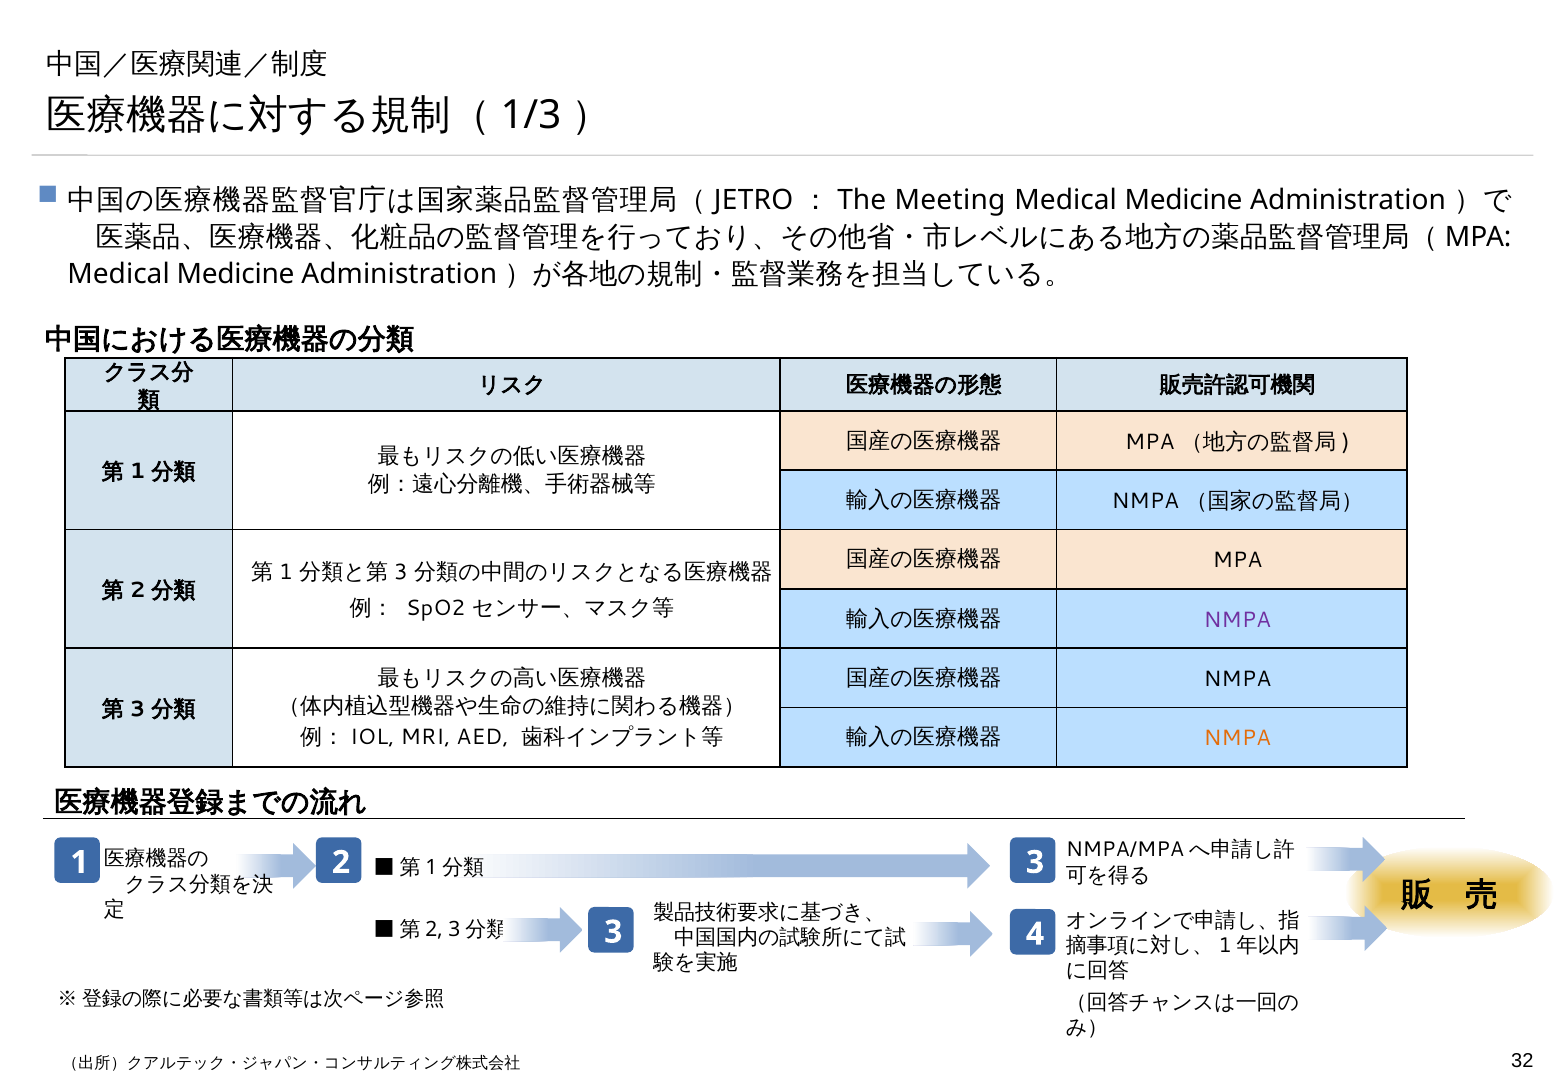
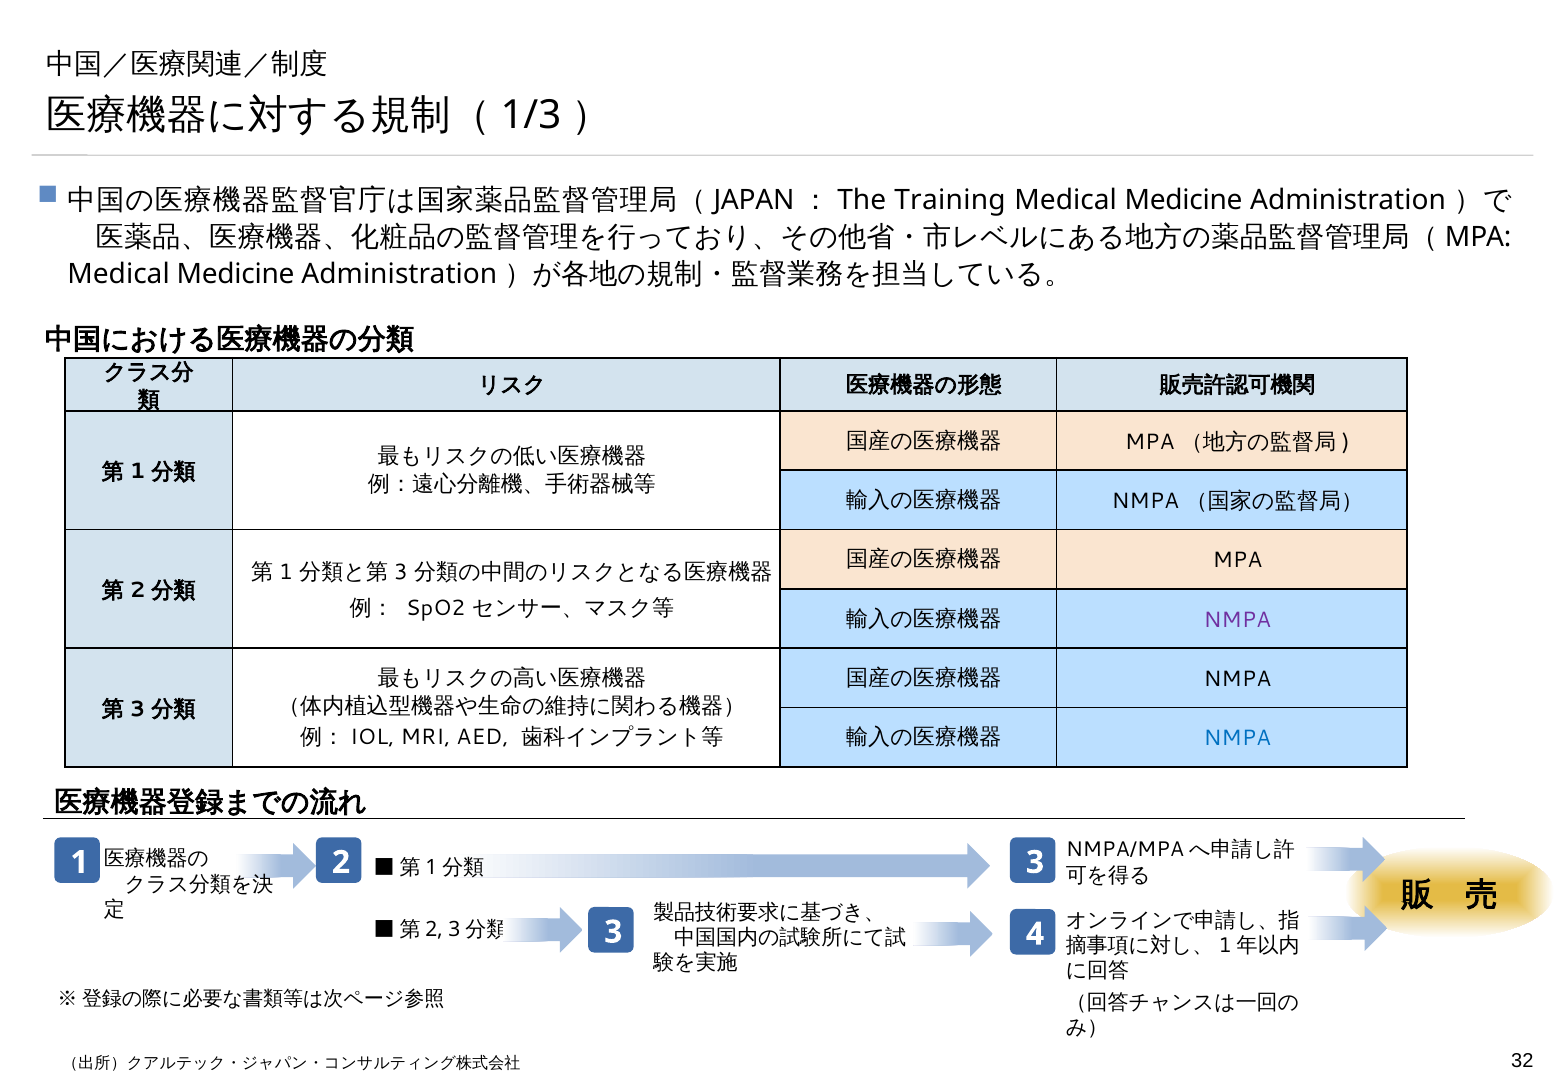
JETRO: JETRO -> JAPAN (754, 200)
Meeting: Meeting -> Training (950, 200)
NMPA colour: orange -> blue (1237, 738)
